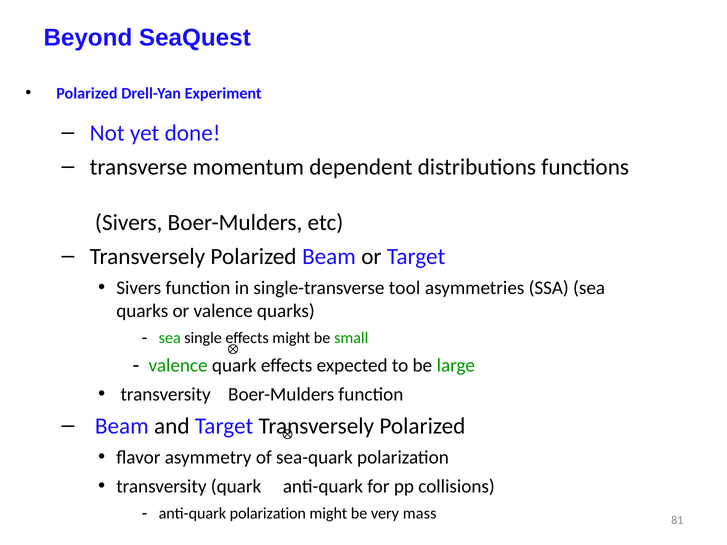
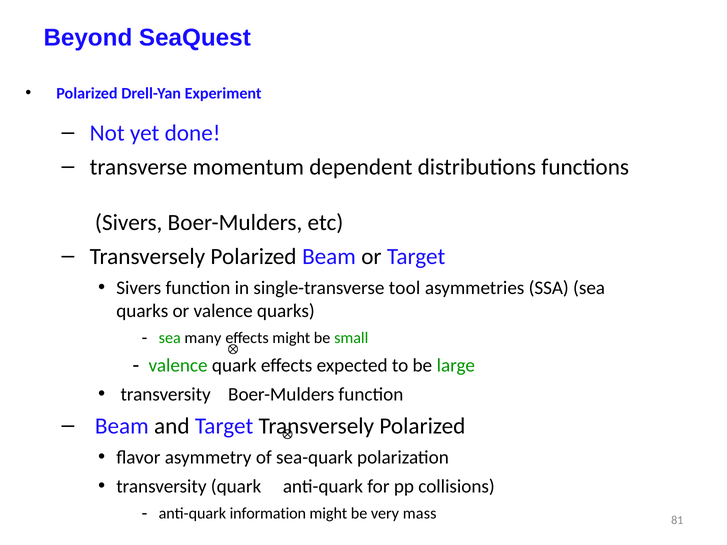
single: single -> many (203, 338)
anti-quark polarization: polarization -> information (268, 514)
